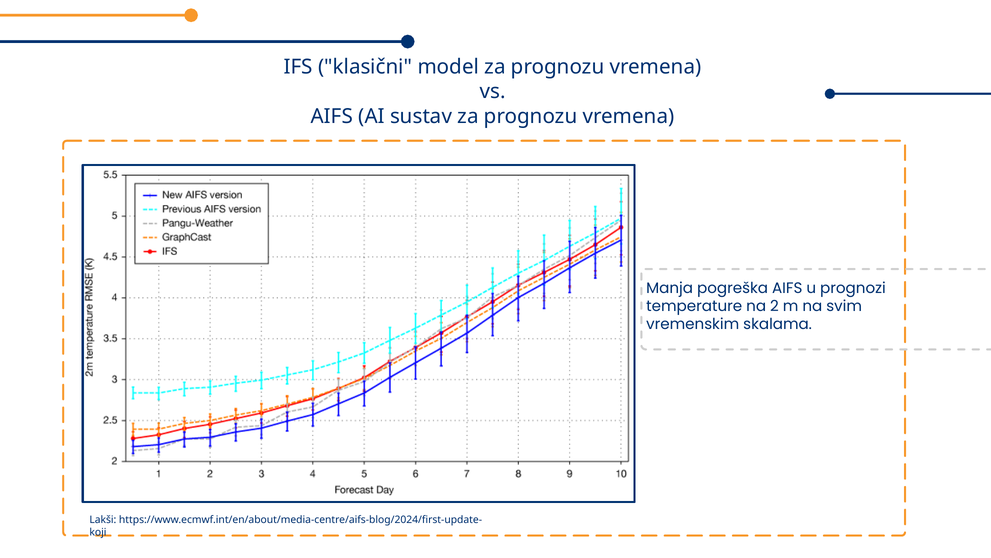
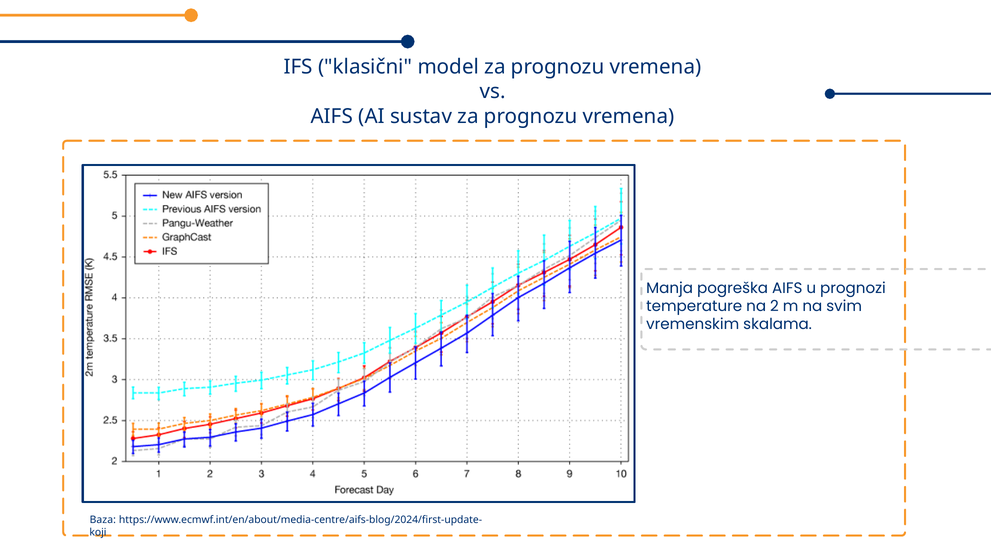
Lakši: Lakši -> Baza (103, 519)
